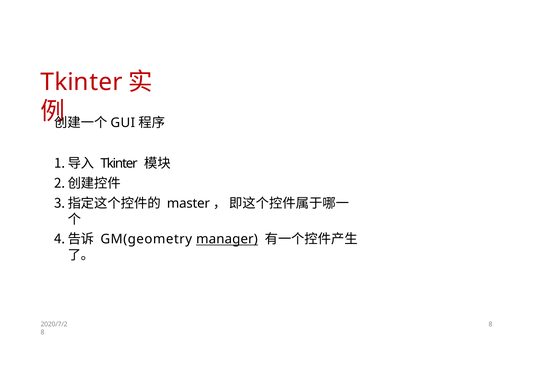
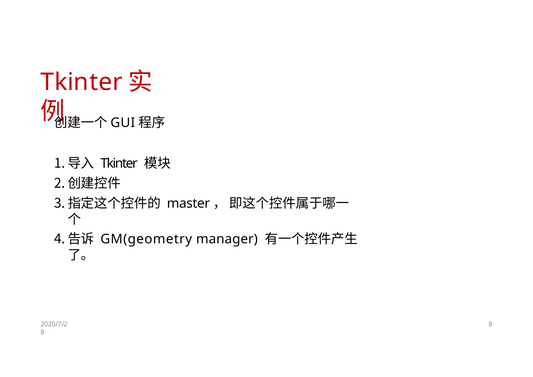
manager underline: present -> none (227, 239)
